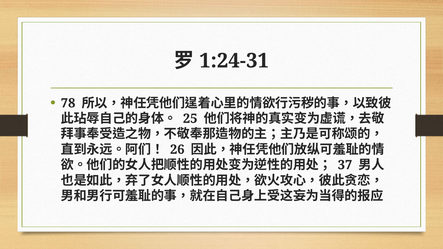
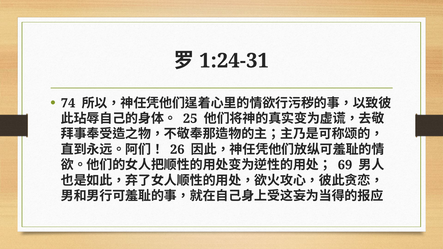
78: 78 -> 74 (68, 103)
37: 37 -> 69 (345, 165)
